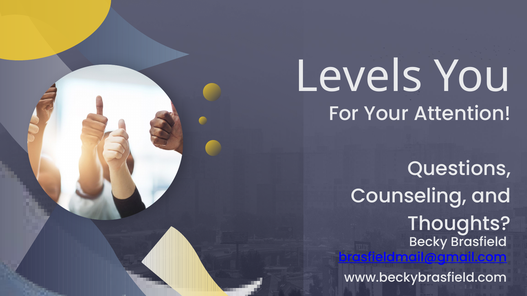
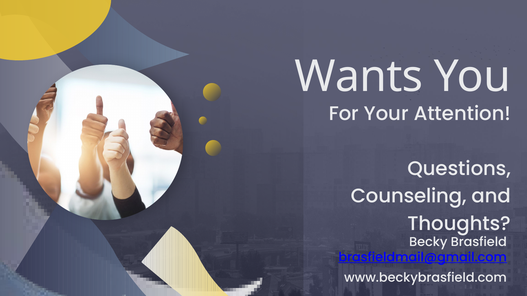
Levels: Levels -> Wants (359, 77)
